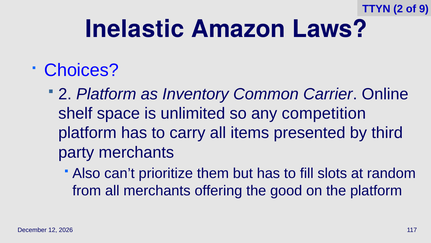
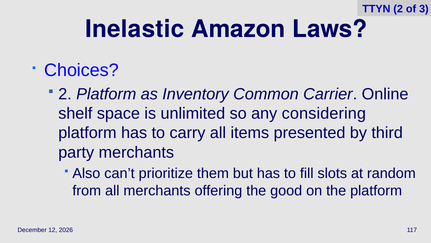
9: 9 -> 3 (424, 9)
competition: competition -> considering (324, 113)
